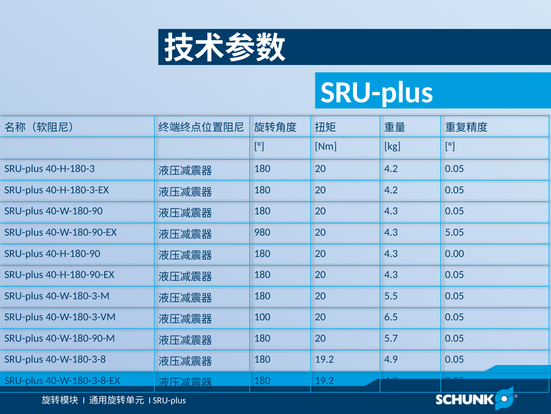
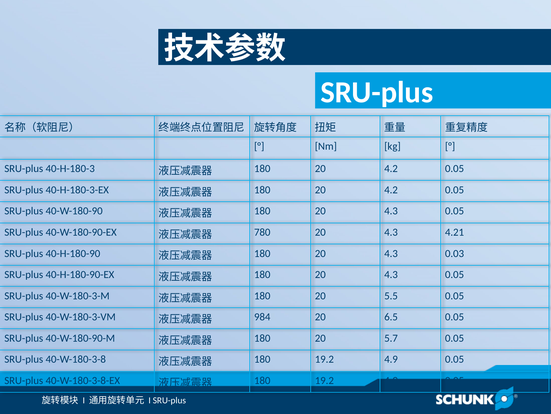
980: 980 -> 780 (262, 232)
5.05: 5.05 -> 4.21 (455, 232)
0.00: 0.00 -> 0.03 (455, 253)
100: 100 -> 984 (262, 316)
